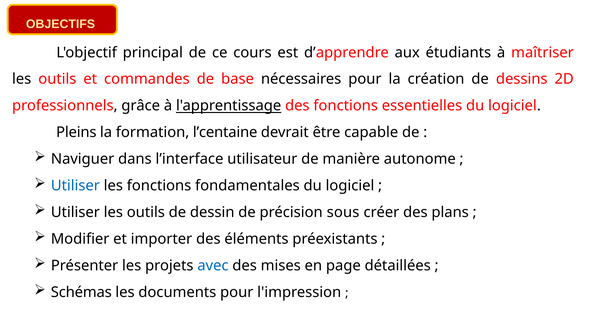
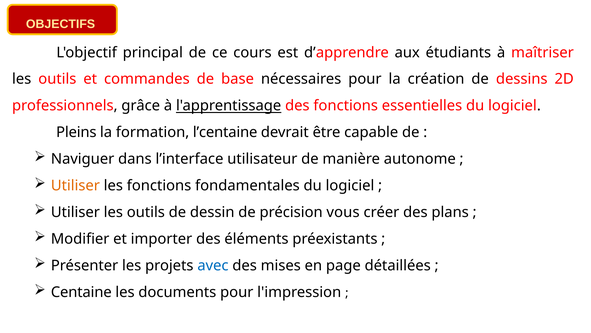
Utiliser colour: blue -> orange (75, 185)
sous: sous -> vous (343, 212)
Schémas: Schémas -> Centaine (81, 292)
